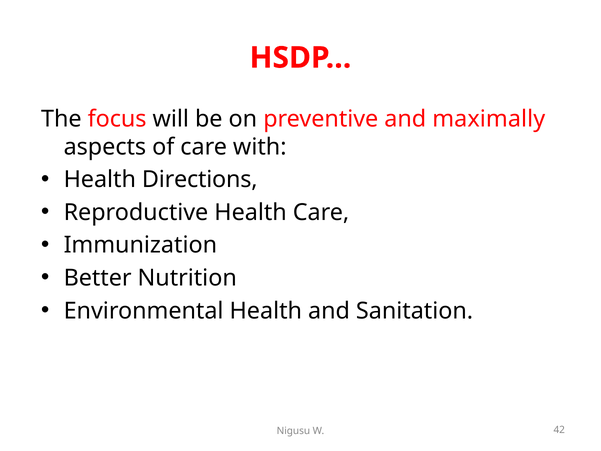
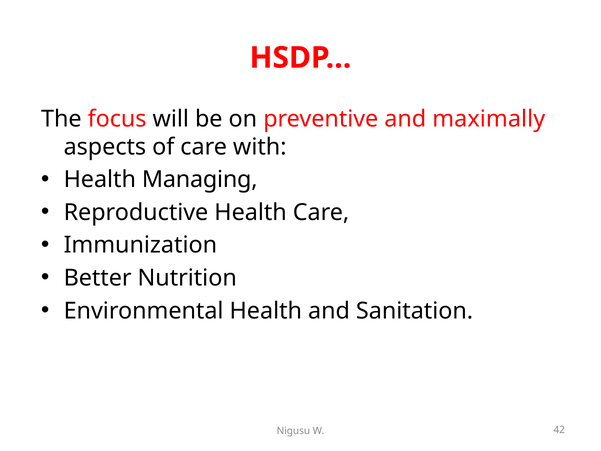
Directions: Directions -> Managing (200, 180)
